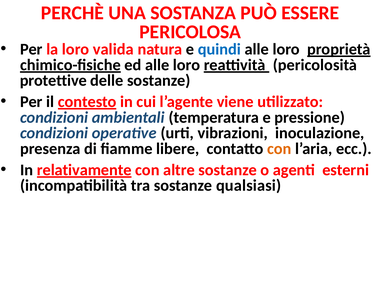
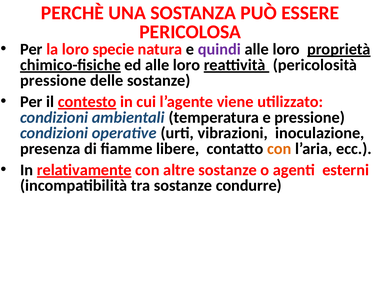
valida: valida -> specie (113, 49)
quindi colour: blue -> purple (219, 49)
protettive: protettive -> pressione (53, 81)
qualsiasi: qualsiasi -> condurre (249, 186)
